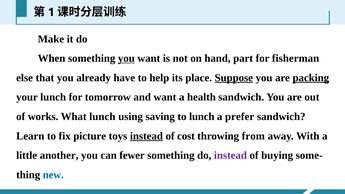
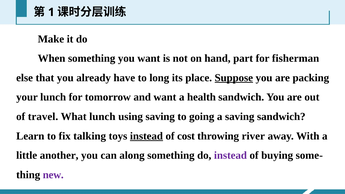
you underline: present -> none (126, 58)
help: help -> long (159, 78)
packing underline: present -> none (311, 78)
works: works -> travel (43, 117)
to lunch: lunch -> going (202, 117)
a prefer: prefer -> saving (240, 117)
picture: picture -> talking (90, 136)
from: from -> river (253, 136)
fewer: fewer -> along (132, 155)
new colour: blue -> purple (53, 175)
